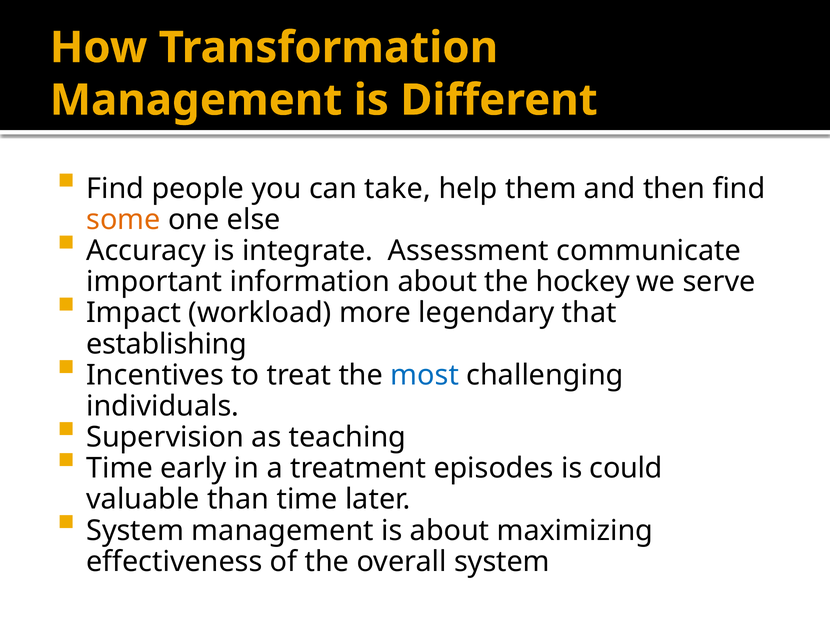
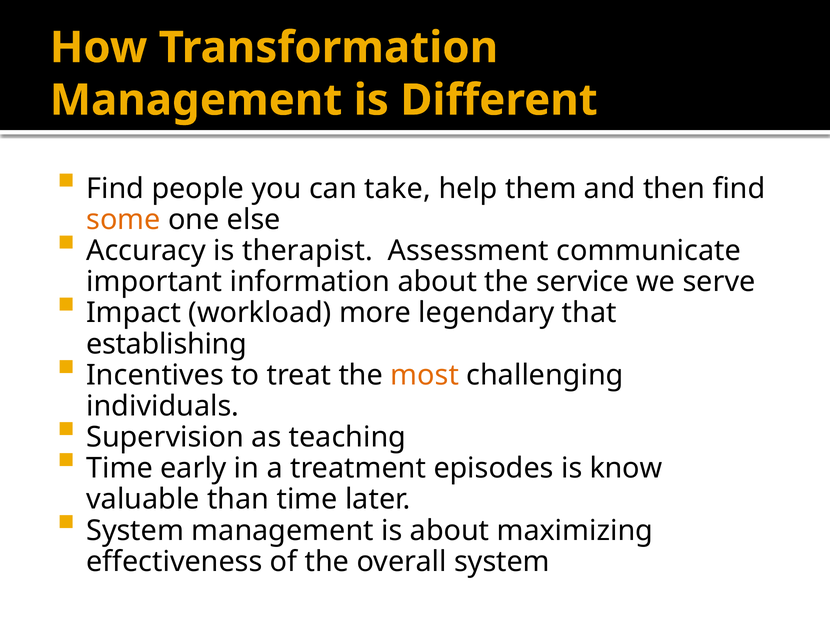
integrate: integrate -> therapist (307, 251)
hockey: hockey -> service (583, 282)
most colour: blue -> orange (425, 375)
could: could -> know (626, 469)
